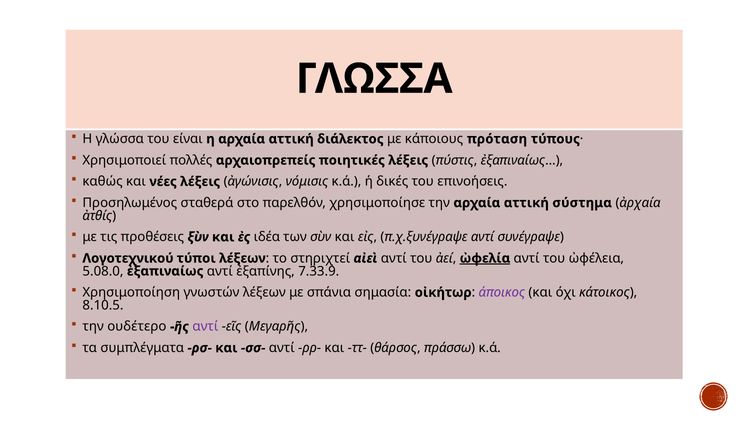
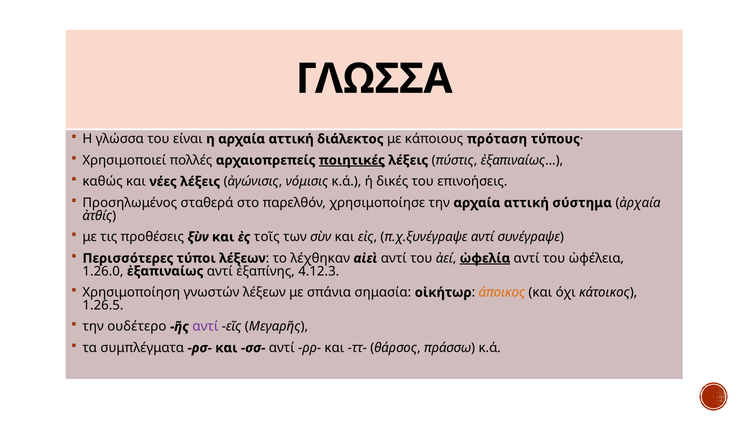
ποιητικές underline: none -> present (352, 160)
ιδέα: ιδέα -> τοῖς (267, 237)
Λογοτεχνικού: Λογοτεχνικού -> Περισσότερες (128, 258)
στηριχτεί: στηριχτεί -> λέχθηκαν (320, 258)
5.08.0: 5.08.0 -> 1.26.0 (103, 271)
7.33.9: 7.33.9 -> 4.12.3 (319, 271)
άποικος colour: purple -> orange (502, 292)
8.10.5: 8.10.5 -> 1.26.5 (103, 305)
